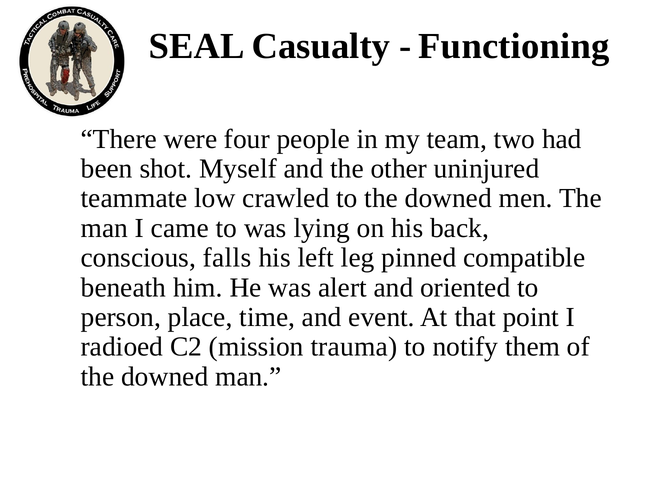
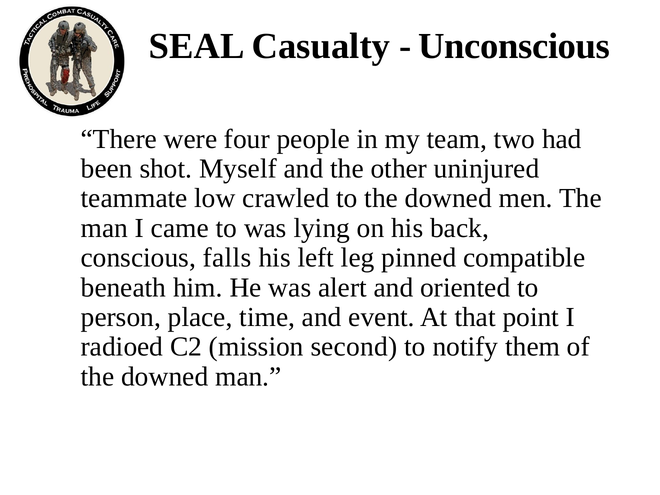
Functioning: Functioning -> Unconscious (514, 46)
trauma: trauma -> second (354, 347)
